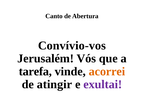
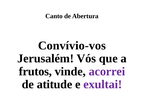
tarefa: tarefa -> frutos (35, 71)
acorrei colour: orange -> purple (107, 71)
atingir: atingir -> atitude (55, 84)
